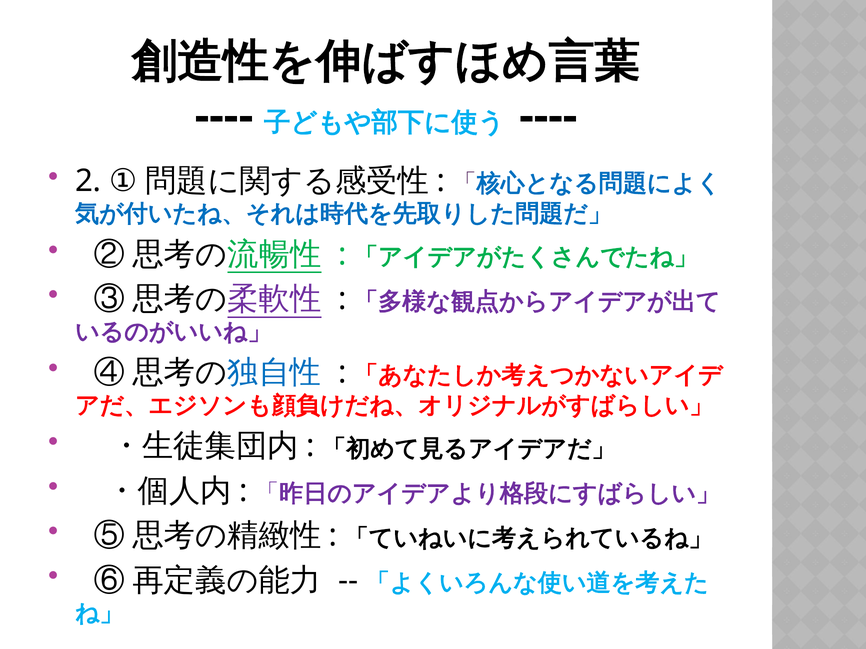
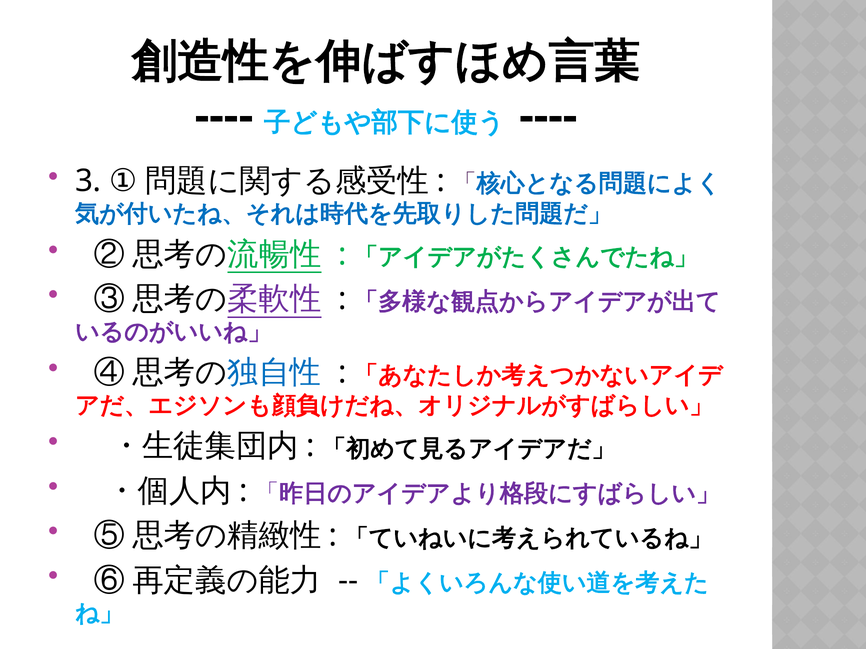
2: 2 -> 3 (88, 181)
